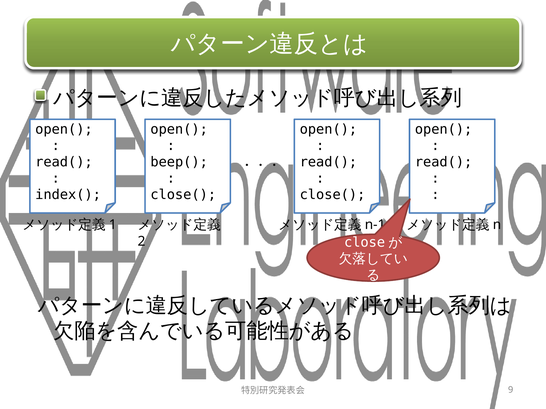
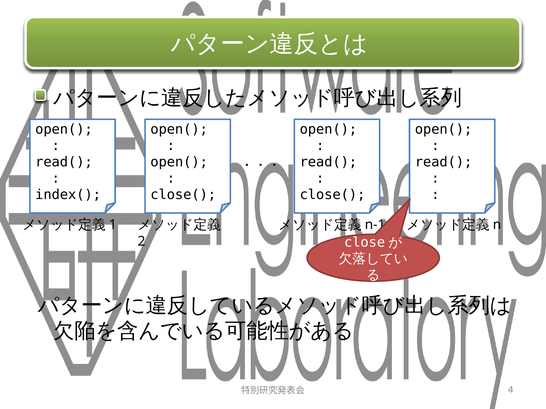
beep(: beep( -> open( (179, 162)
9: 9 -> 4 (511, 390)
